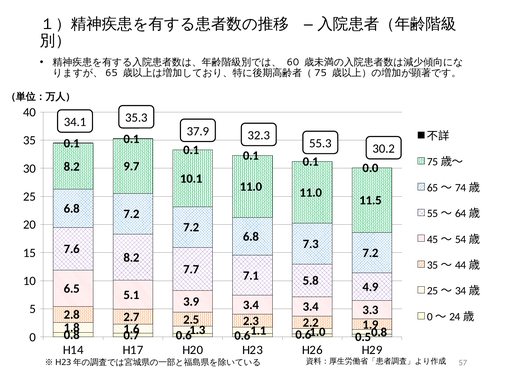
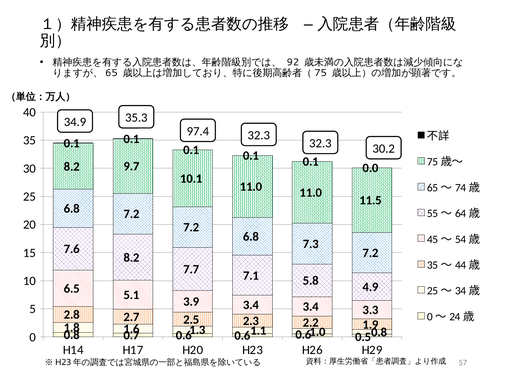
60: 60 -> 92 (293, 62)
34.1: 34.1 -> 34.9 (75, 122)
37.9: 37.9 -> 97.4 (198, 131)
55.3: 55.3 -> 32.3 (320, 143)
